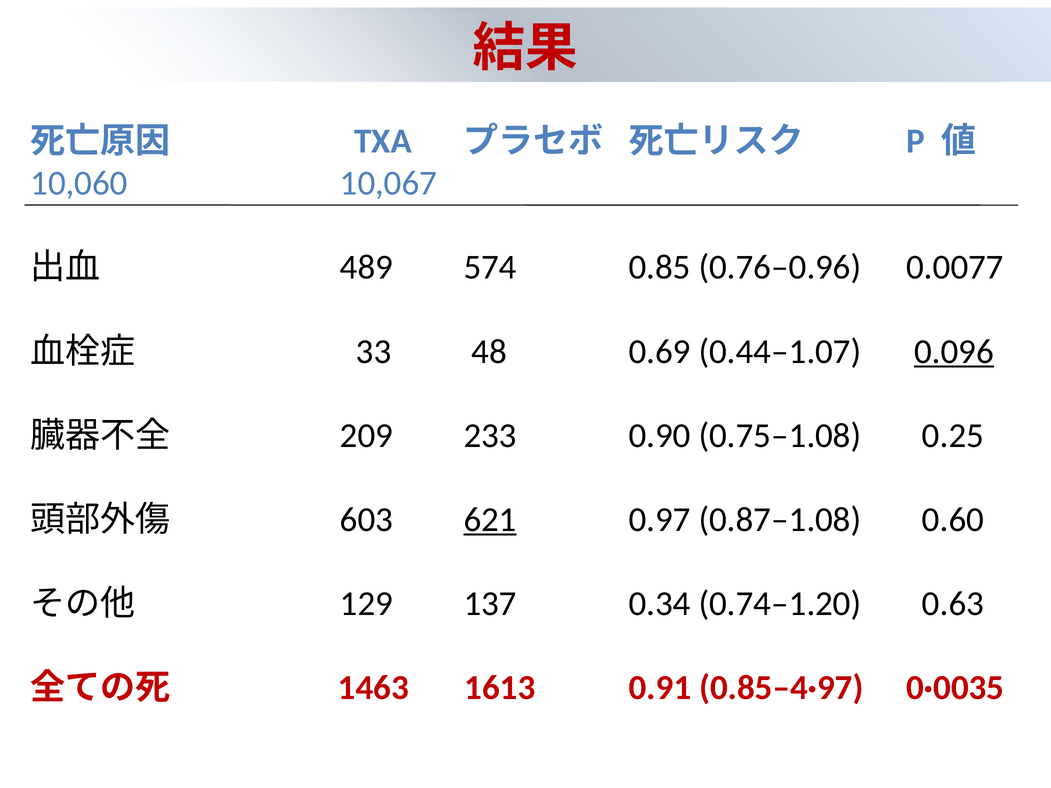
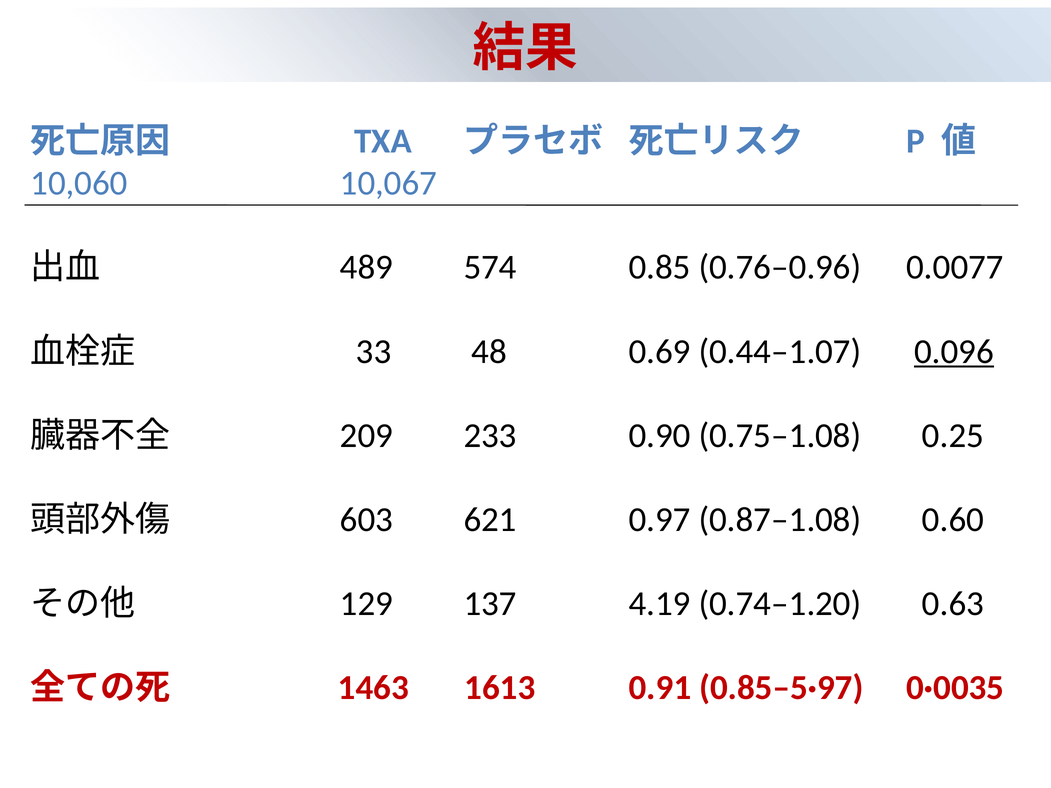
621 underline: present -> none (490, 520)
0.34: 0.34 -> 4.19 (660, 604)
0.85–4·97: 0.85–4·97 -> 0.85–5·97 (781, 688)
